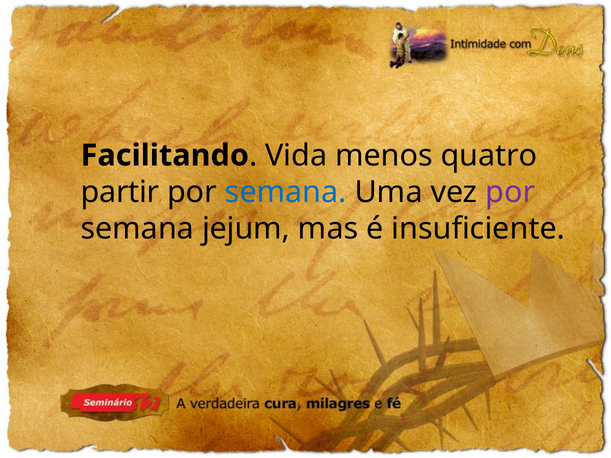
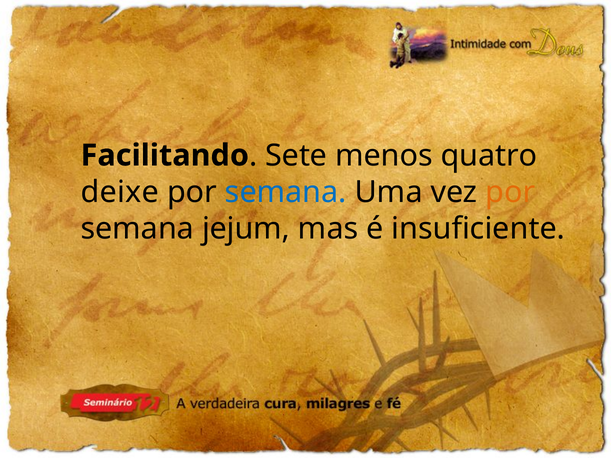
Vida: Vida -> Sete (296, 156)
partir: partir -> deixe (120, 192)
por colour: purple -> orange (510, 192)
